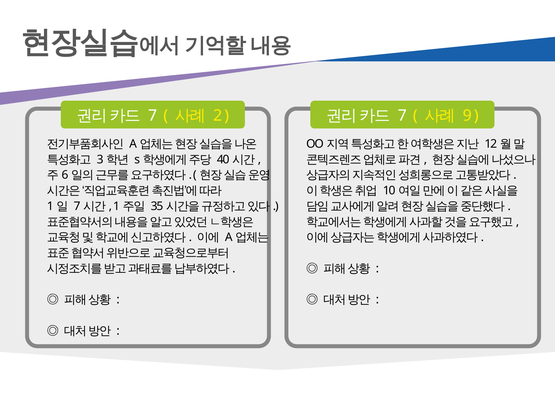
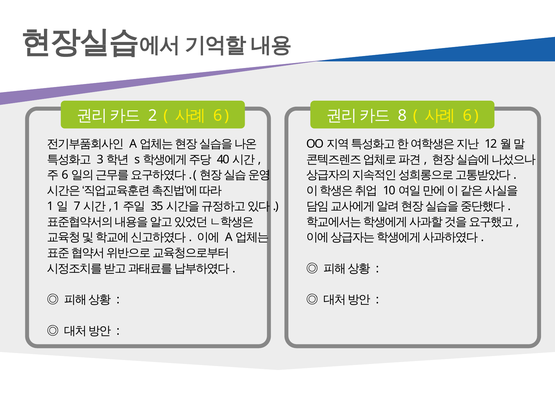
7: 7 -> 2 (153, 116)
2: 2 -> 6 (218, 116)
7: 7 -> 8 (402, 116)
9: 9 -> 6 (467, 116)
